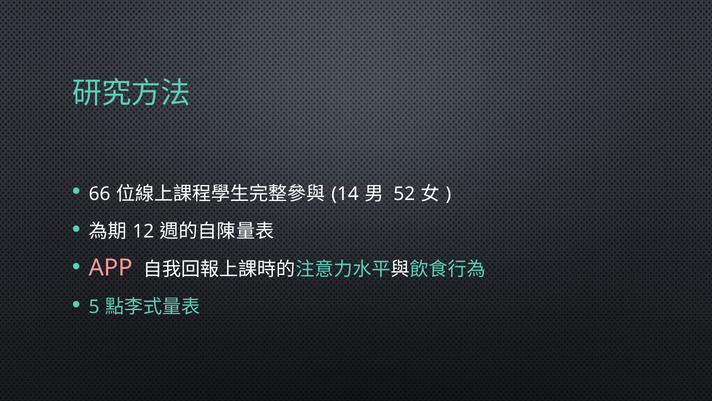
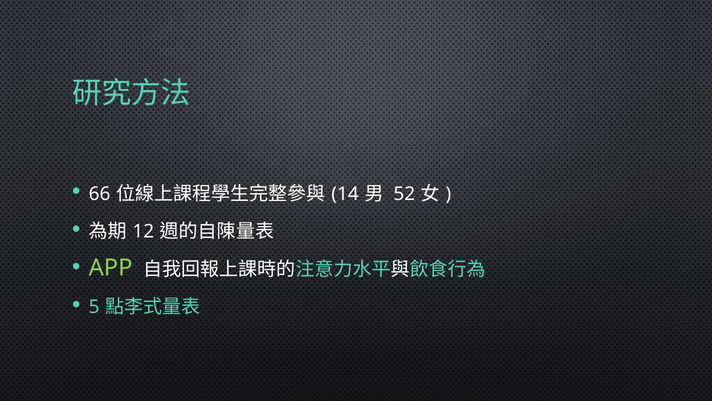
APP colour: pink -> light green (111, 267)
